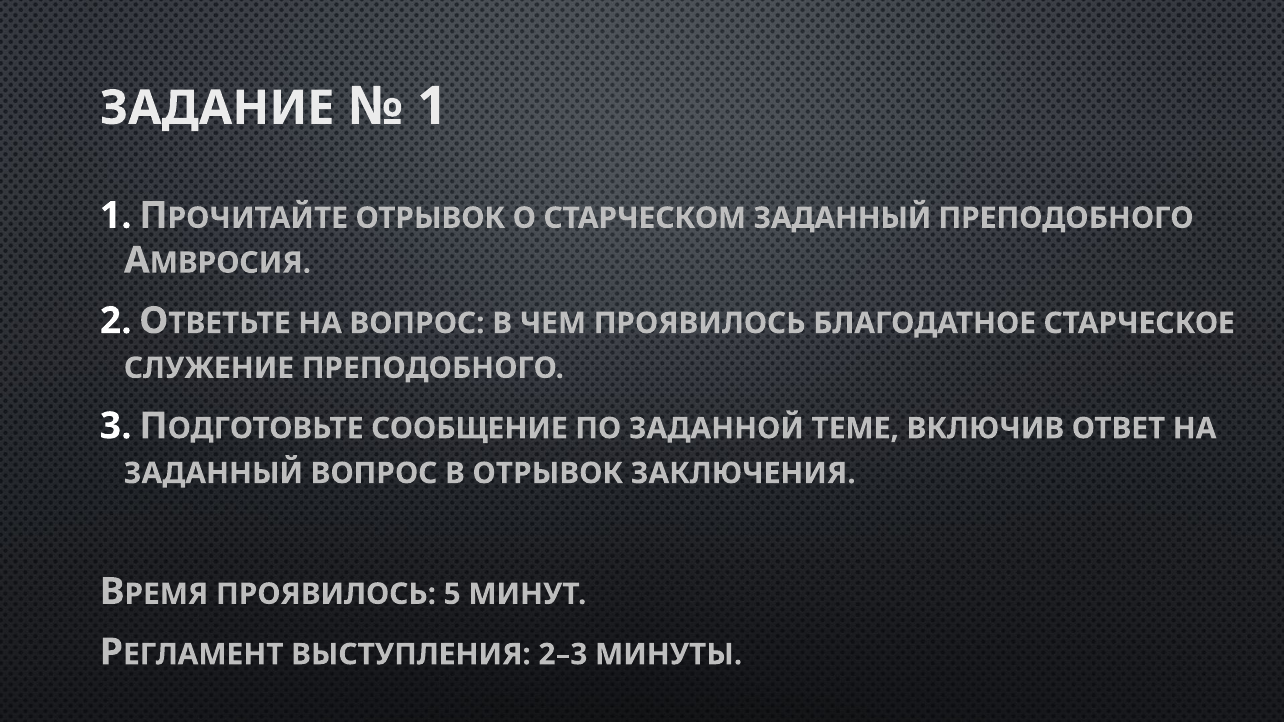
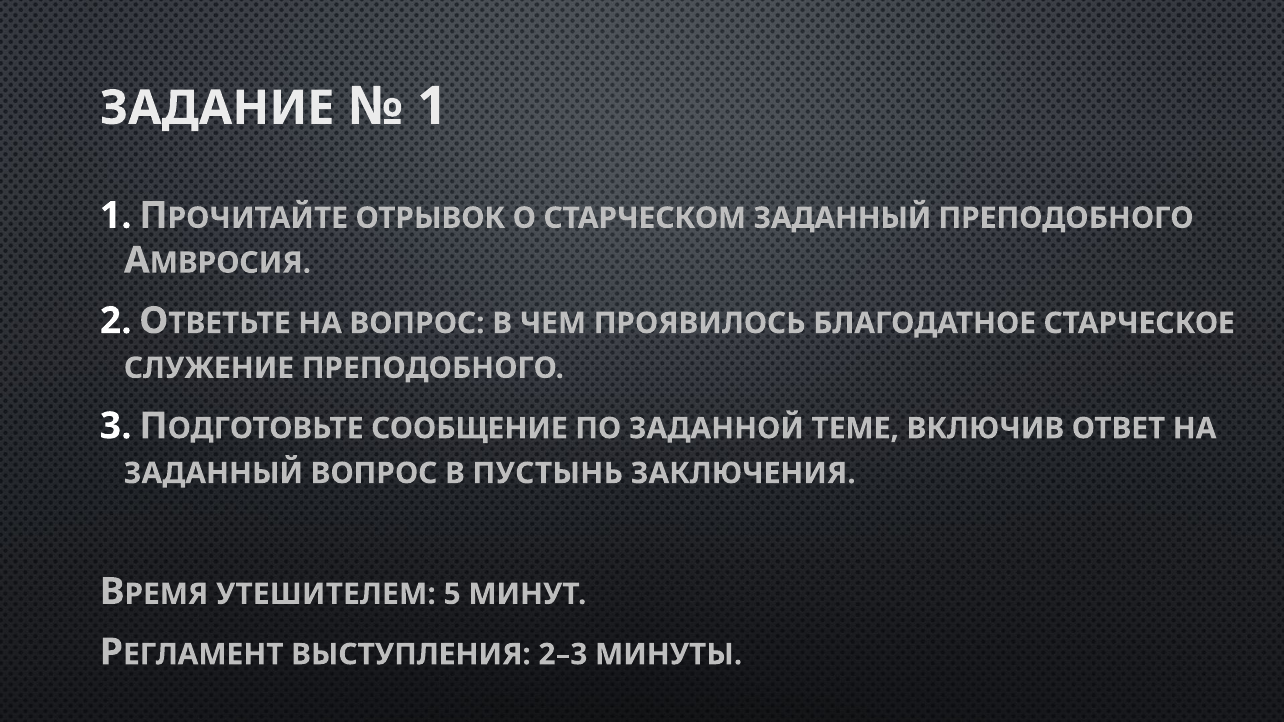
В ОТРЫВОК: ОТРЫВОК -> ПУСТЫНЬ (548, 473)
ПРОЯВИЛОСЬ: ПРОЯВИЛОСЬ -> УТЕШИТЕЛЕМ (326, 594)
